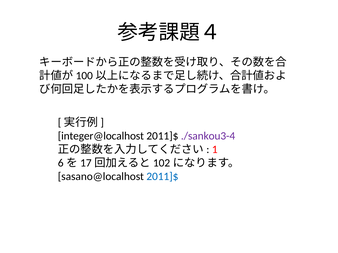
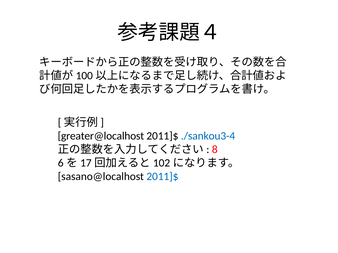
integer@localhost: integer@localhost -> greater@localhost (101, 136)
./sankou3-4 colour: purple -> blue (208, 136)
1: 1 -> 8 (215, 150)
